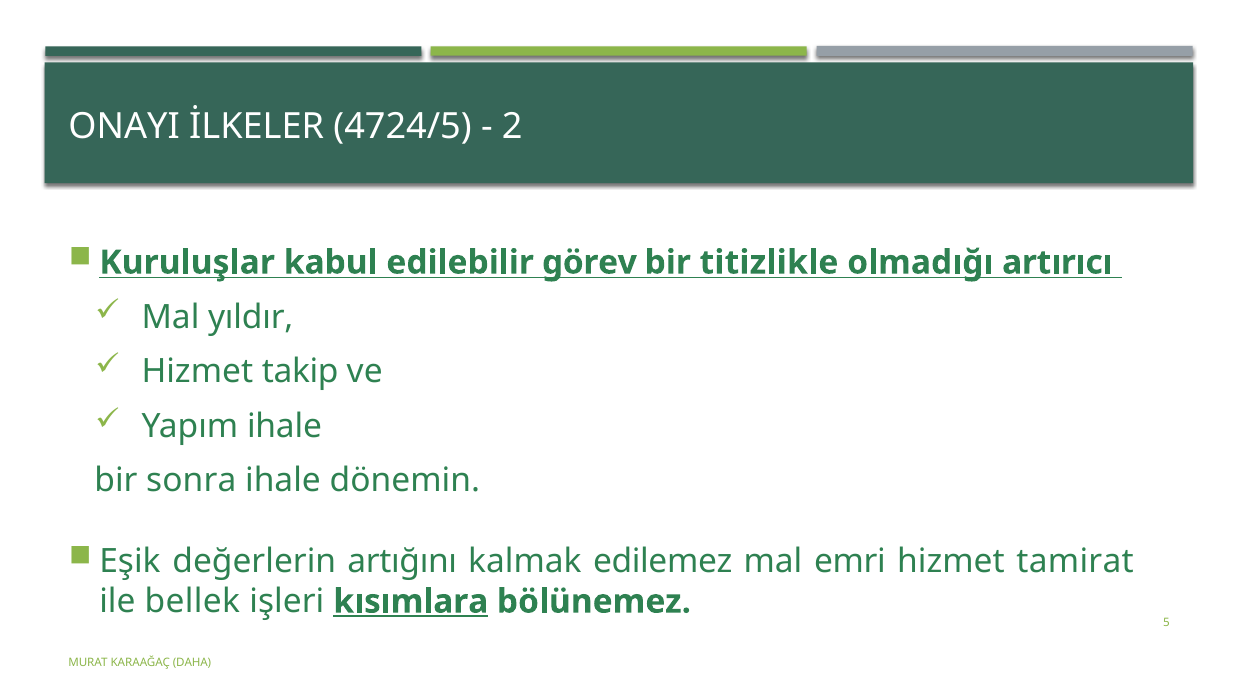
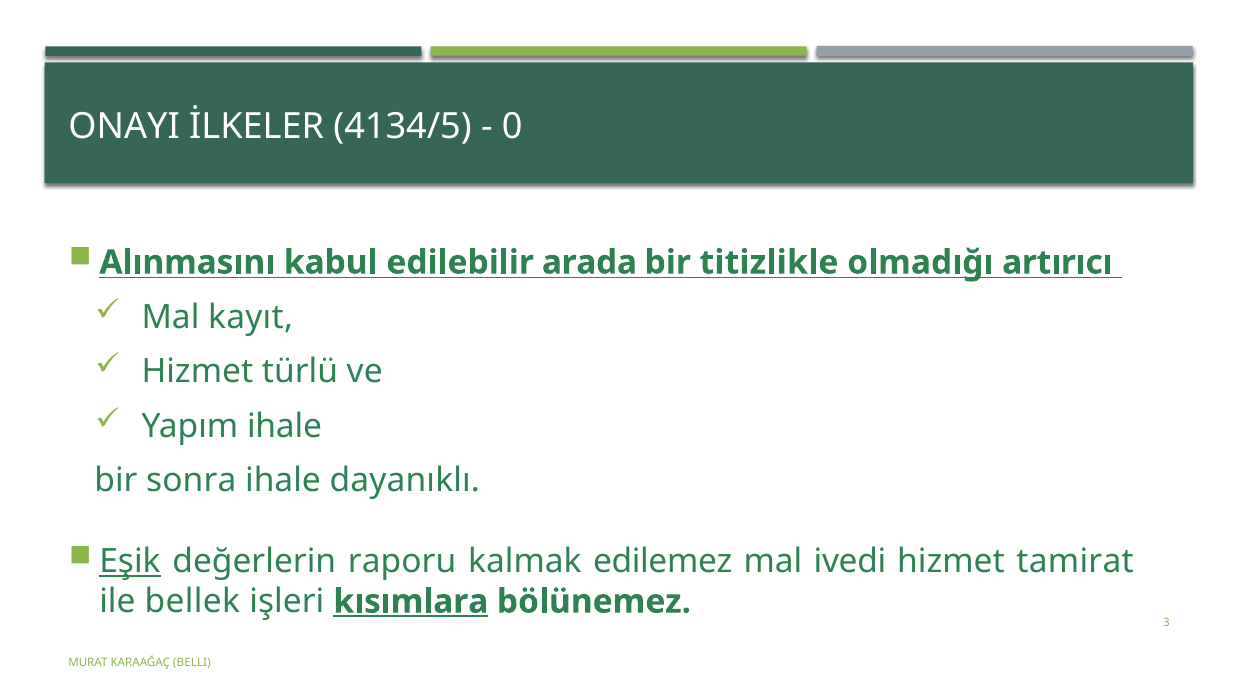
4724/5: 4724/5 -> 4134/5 (403, 127)
2: 2 -> 0 (512, 127)
Kuruluşlar: Kuruluşlar -> Alınmasını (187, 263)
görev: görev -> arada (589, 263)
yıldır: yıldır -> kayıt (251, 317)
takip: takip -> türlü (300, 372)
dönemin: dönemin -> dayanıklı (405, 481)
Eşik underline: none -> present (130, 562)
artığını: artığını -> raporu (402, 562)
emri: emri -> ivedi (850, 562)
5: 5 -> 3 (1167, 623)
DAHA: DAHA -> BELLI (192, 663)
